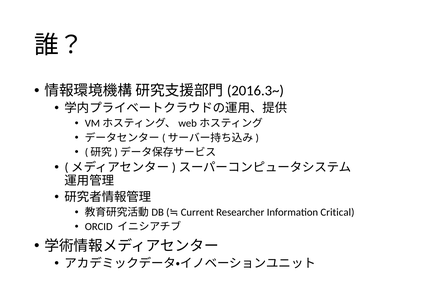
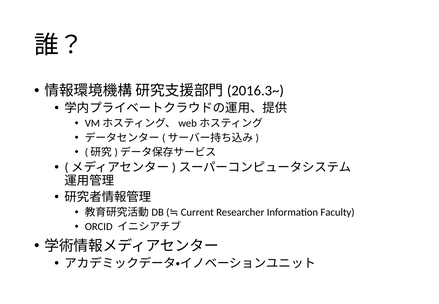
Critical: Critical -> Faculty (338, 212)
